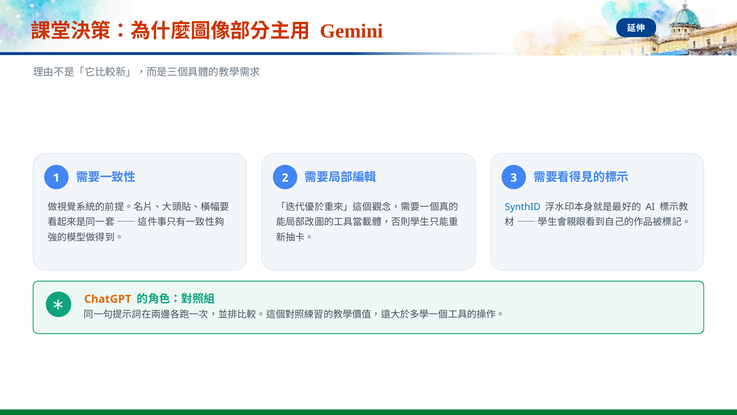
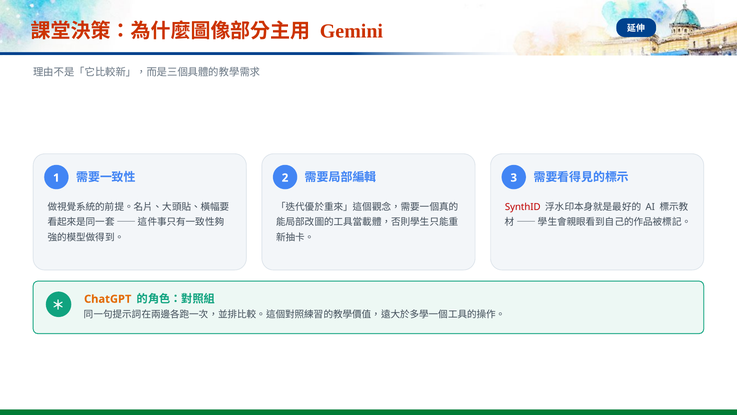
SynthID colour: blue -> red (523, 207)
